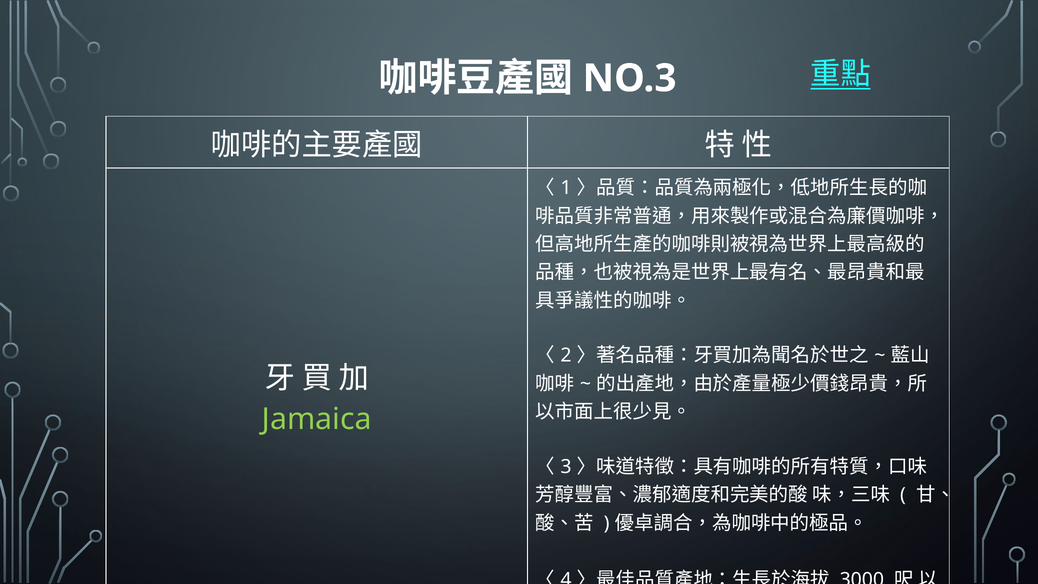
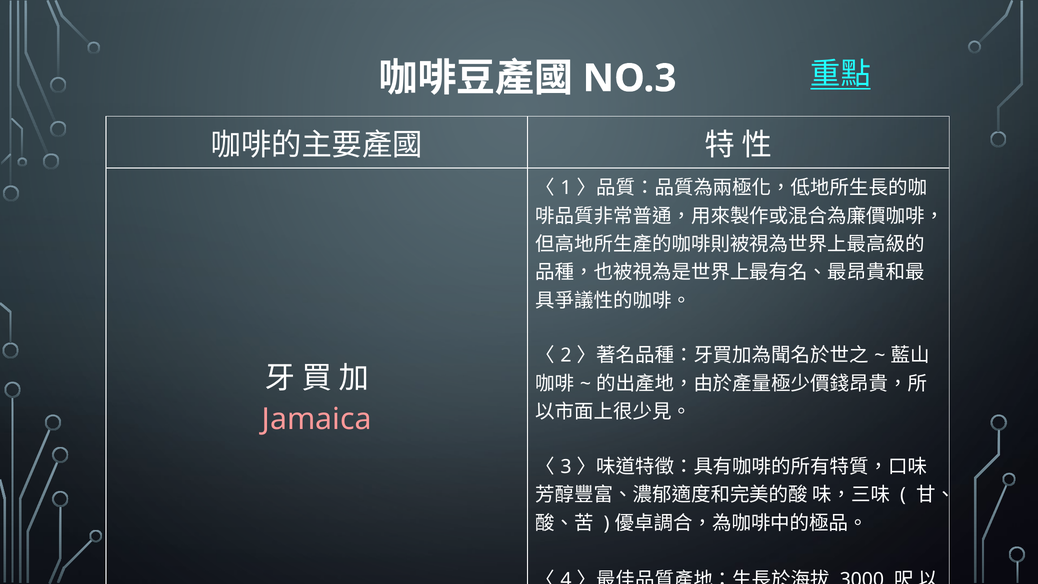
Jamaica colour: light green -> pink (317, 419)
